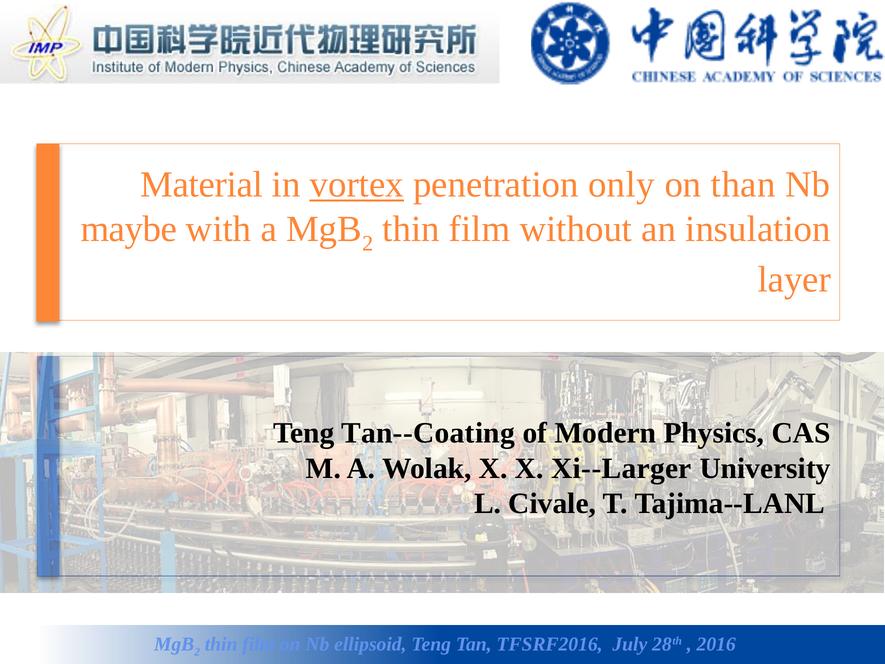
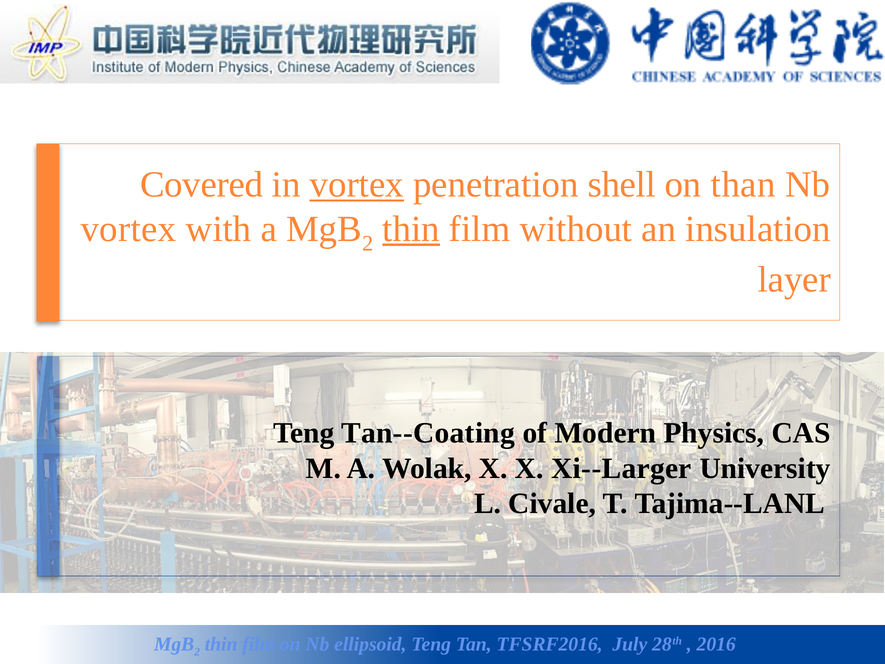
Material: Material -> Covered (202, 185)
only: only -> shell (622, 185)
maybe: maybe -> vortex (129, 229)
thin underline: none -> present (411, 229)
